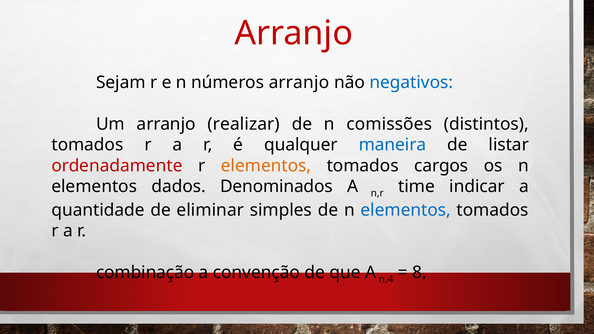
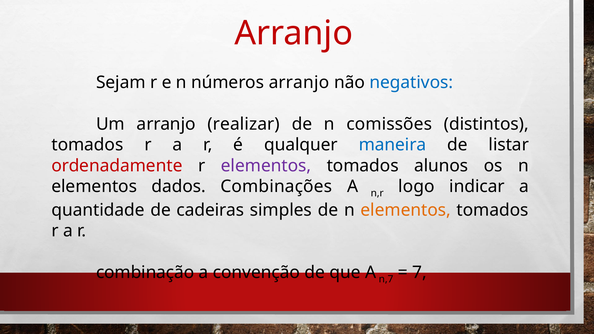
elementos colour: orange -> purple (266, 166)
cargos: cargos -> alunos (441, 166)
Denominados: Denominados -> Combinações (276, 187)
time: time -> logo (416, 187)
eliminar: eliminar -> cadeiras (210, 210)
elementos colour: blue -> orange (406, 210)
n,4: n,4 -> n,7 (386, 279)
8: 8 -> 7 (419, 273)
